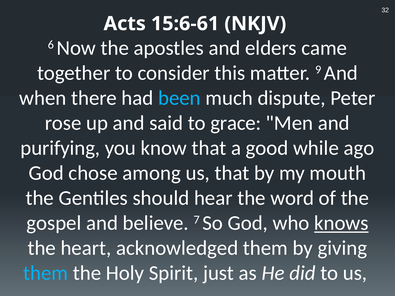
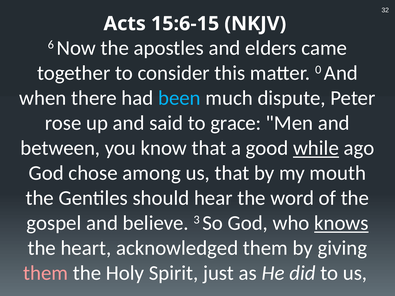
15:6-61: 15:6-61 -> 15:6-15 (185, 24)
9: 9 -> 0 (318, 70)
purifying: purifying -> between (60, 148)
while underline: none -> present (316, 148)
7: 7 -> 3 (197, 220)
them colour: light blue -> pink (46, 273)
